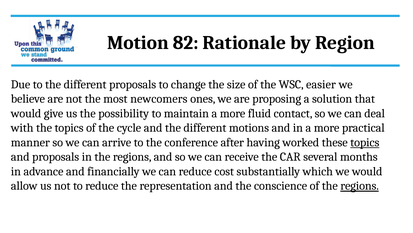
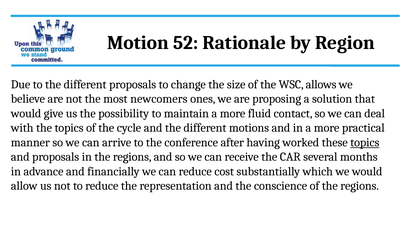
82: 82 -> 52 (186, 43)
easier: easier -> allows (321, 84)
regions underline: present -> none (360, 185)
